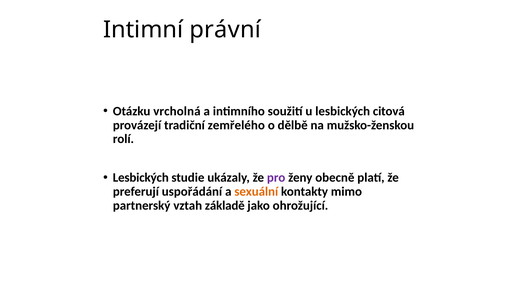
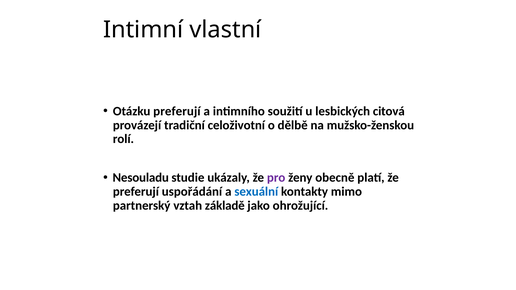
právní: právní -> vlastní (225, 30)
Otázku vrcholná: vrcholná -> preferují (177, 111)
zemřelého: zemřelého -> celoživotní (236, 125)
Lesbických: Lesbických -> Nesouladu (141, 178)
sexuální colour: orange -> blue (256, 192)
